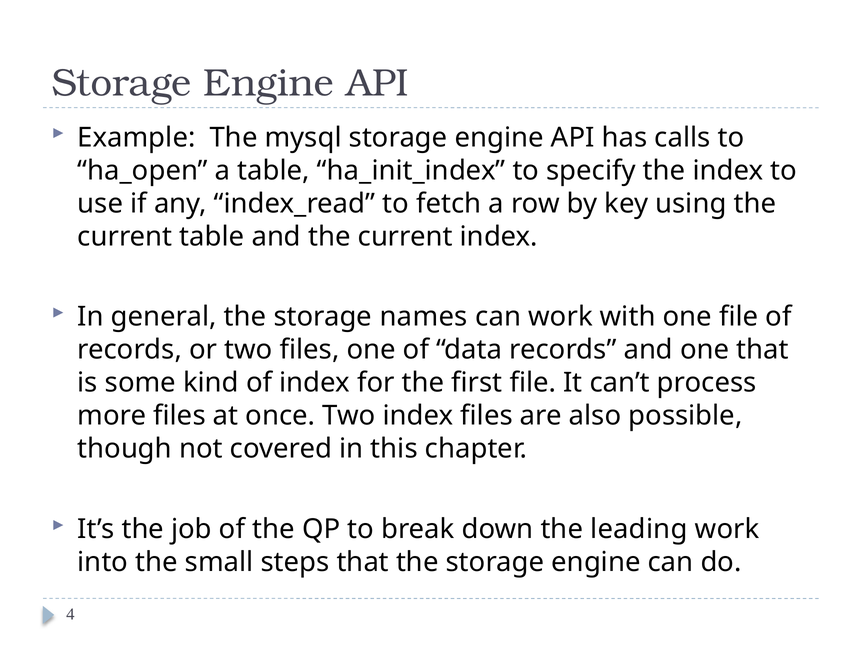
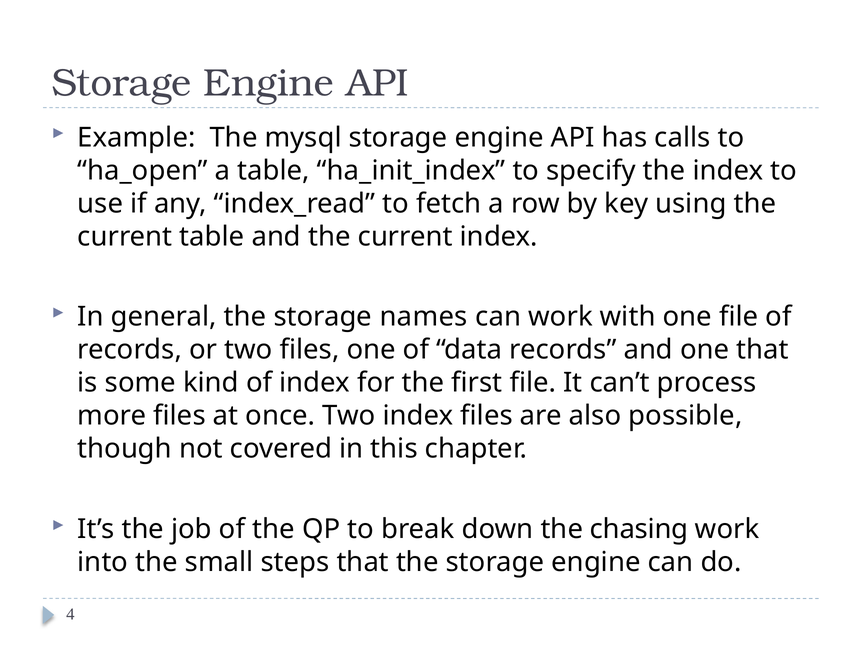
leading: leading -> chasing (639, 530)
